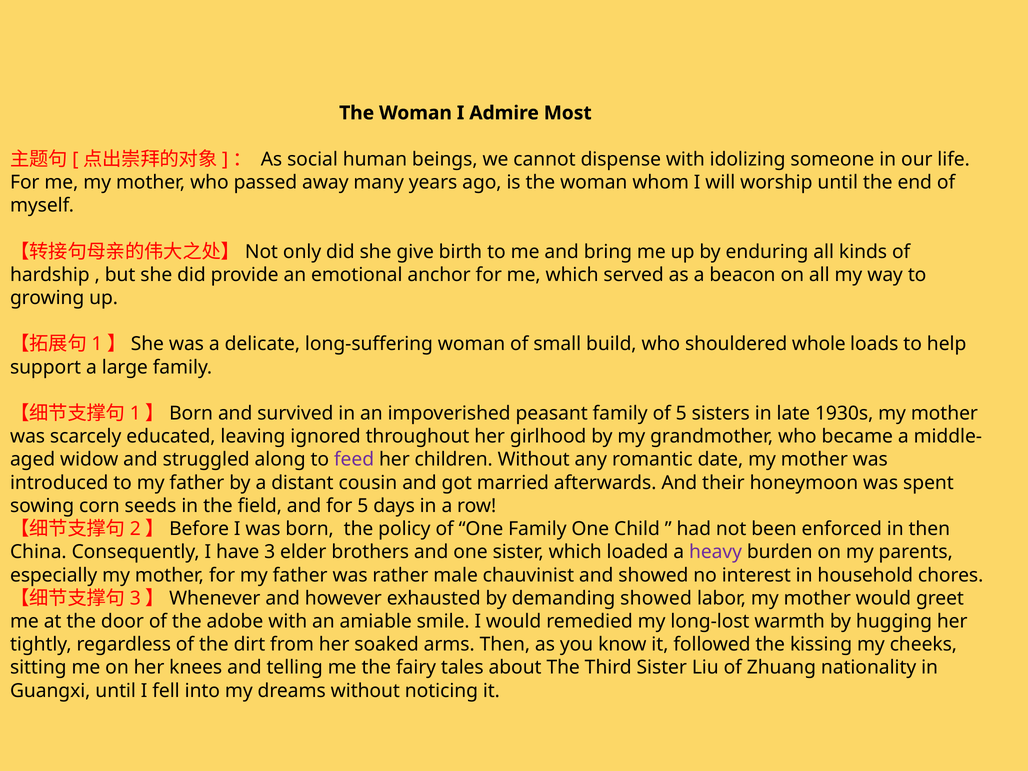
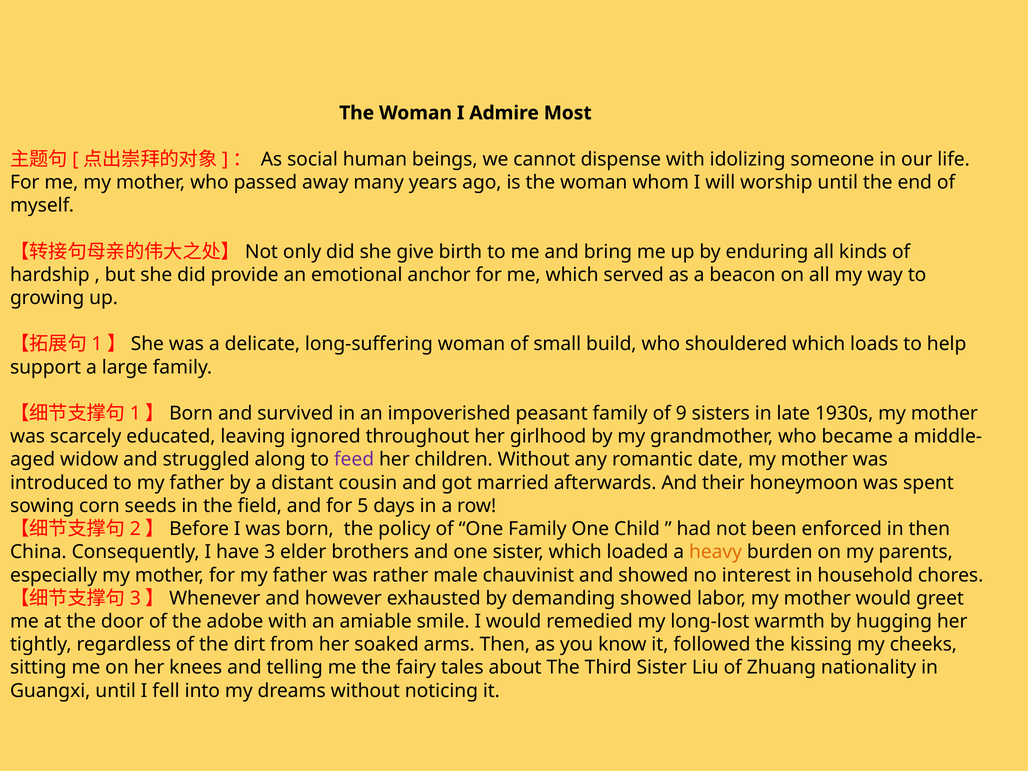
shouldered whole: whole -> which (819, 344)
of 5: 5 -> 9 (681, 413)
heavy colour: purple -> orange (716, 552)
